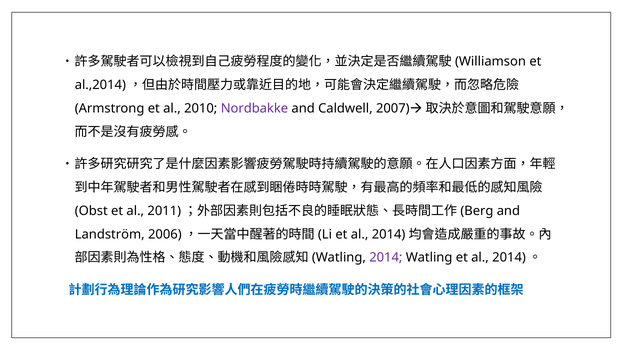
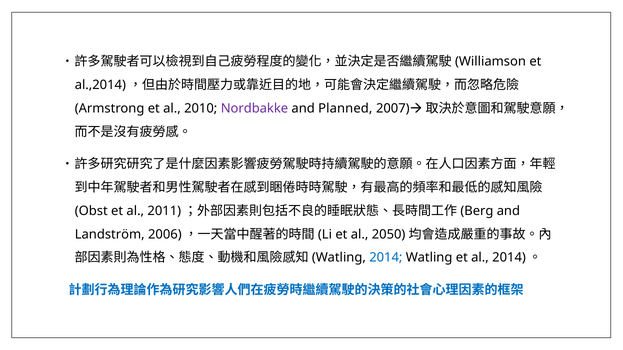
Caldwell: Caldwell -> Planned (345, 109)
2014: 2014 -> 2050 (389, 235)
2014 colour: purple -> blue (386, 258)
